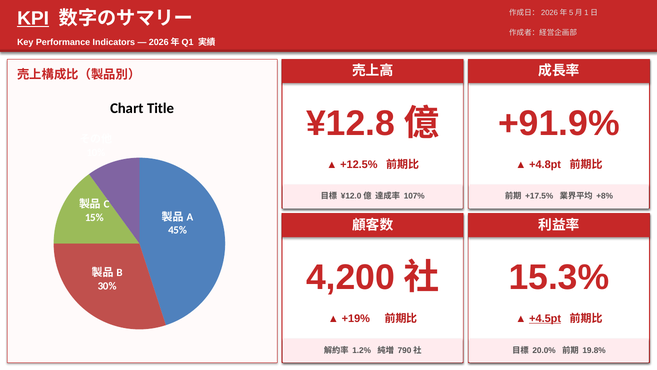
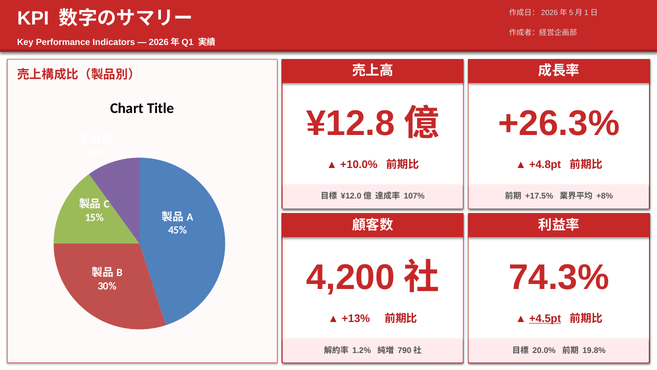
KPI underline: present -> none (33, 18)
+91.9%: +91.9% -> +26.3% (559, 123)
+12.5%: +12.5% -> +10.0% (359, 164)
15.3%: 15.3% -> 74.3% (559, 277)
+19%: +19% -> +13% (356, 318)
